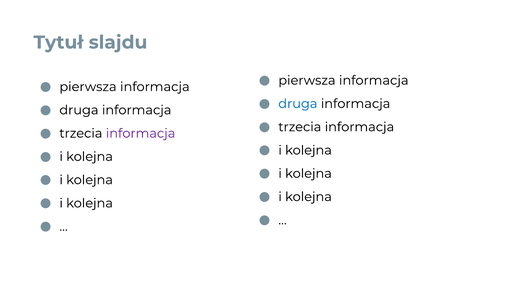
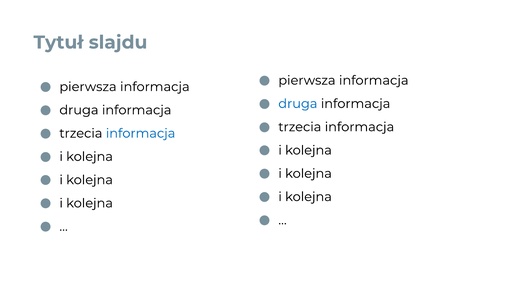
informacja colour: purple -> blue (141, 134)
